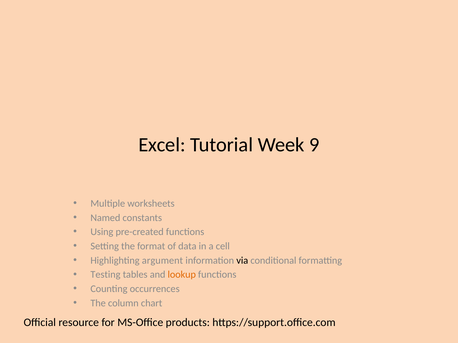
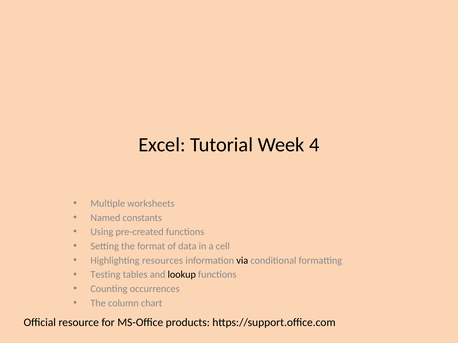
9: 9 -> 4 (314, 145)
argument: argument -> resources (162, 261)
lookup colour: orange -> black (182, 275)
